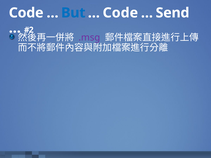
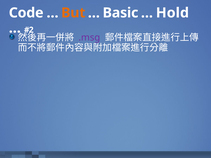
But colour: blue -> orange (73, 13)
Code: Code -> Basic (120, 13)
Send: Send -> Hold (172, 13)
